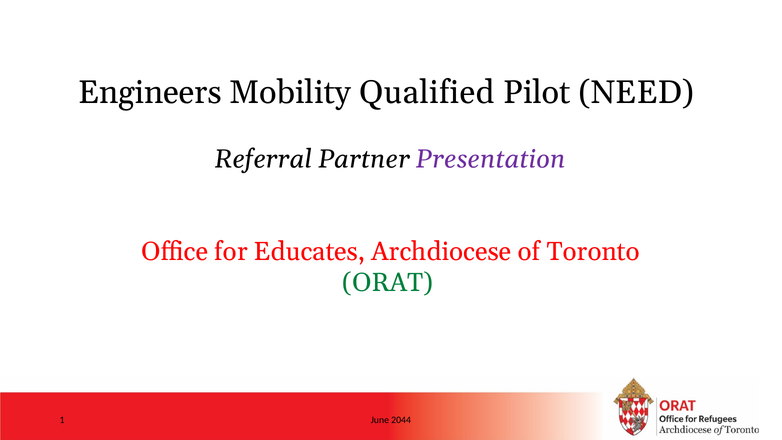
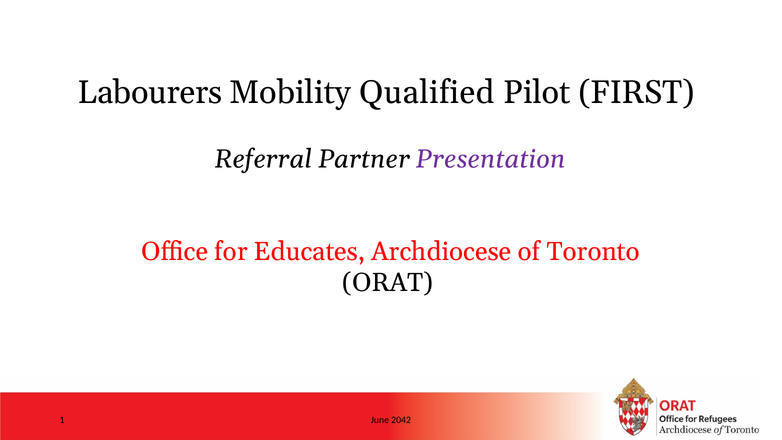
Engineers: Engineers -> Labourers (150, 92)
NEED: NEED -> FIRST (636, 92)
ORAT colour: green -> black (388, 283)
2044: 2044 -> 2042 (401, 420)
